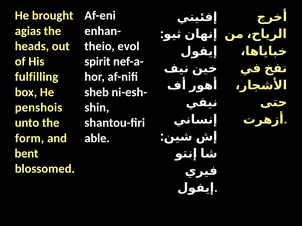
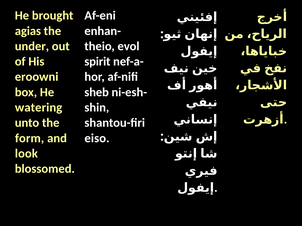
heads: heads -> under (32, 46)
fulfilling: fulfilling -> eroowni (37, 77)
penshois: penshois -> watering (39, 108)
able: able -> eiso (97, 138)
bent: bent -> look (26, 154)
